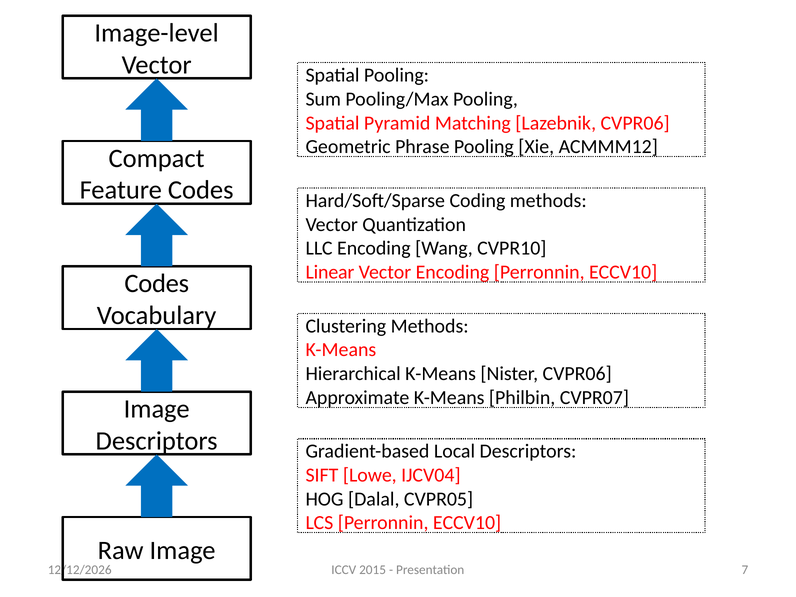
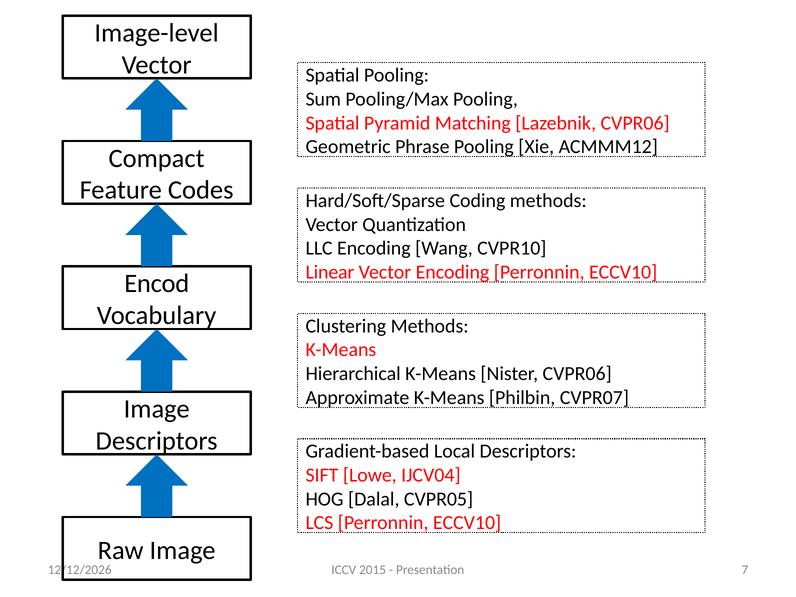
Codes: Codes -> Encod (157, 284)
